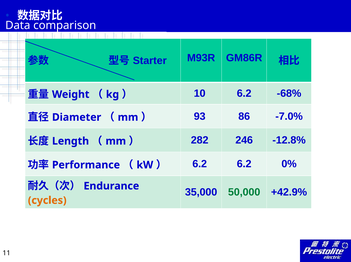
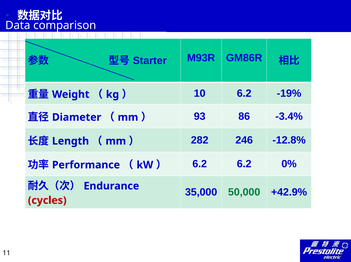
-68%: -68% -> -19% (289, 93)
-7.0%: -7.0% -> -3.4% (289, 116)
cycles colour: orange -> red (47, 200)
